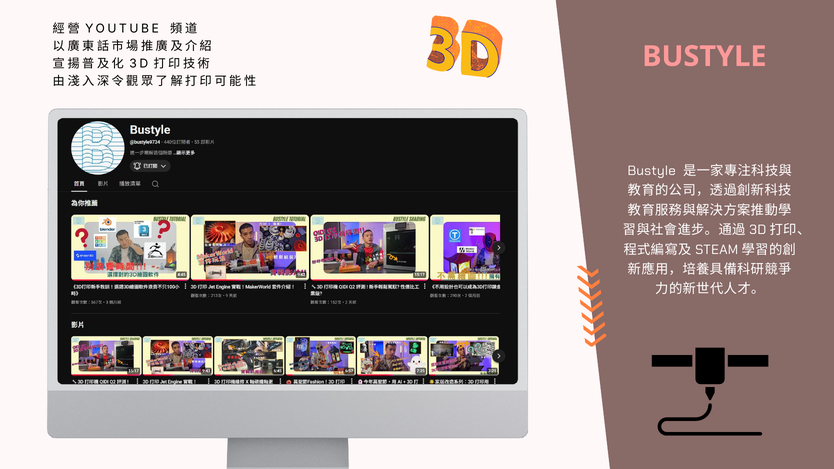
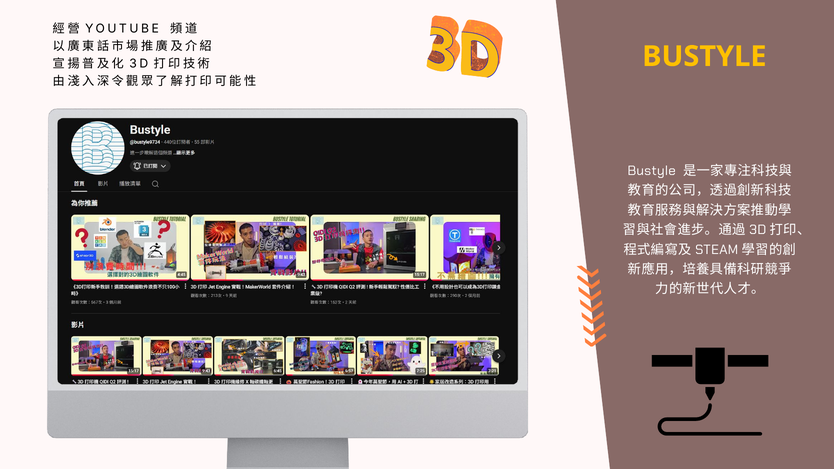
BUSTYLE colour: pink -> yellow (704, 56)
